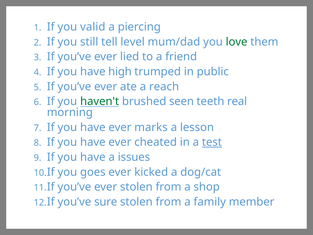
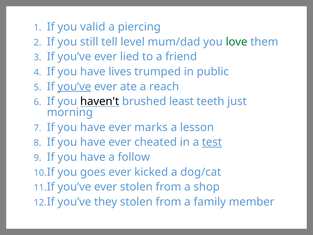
high: high -> lives (120, 72)
you’ve underline: none -> present (74, 86)
haven't colour: green -> black (100, 101)
seen: seen -> least (181, 101)
real: real -> just (237, 101)
issues: issues -> follow (134, 157)
sure: sure -> they (106, 202)
